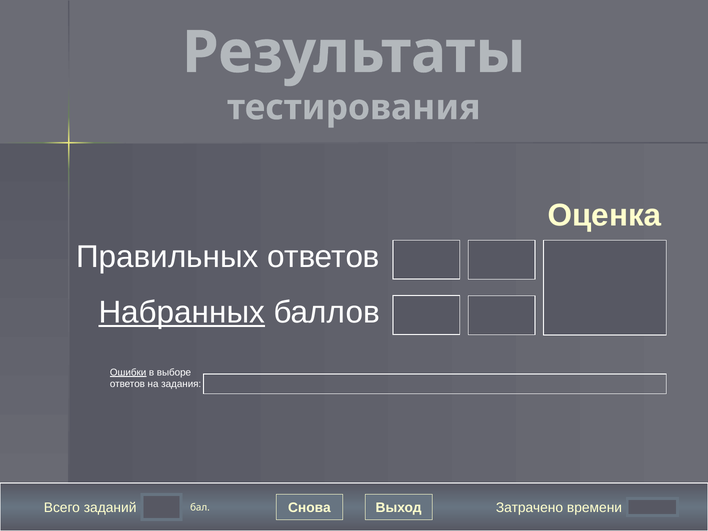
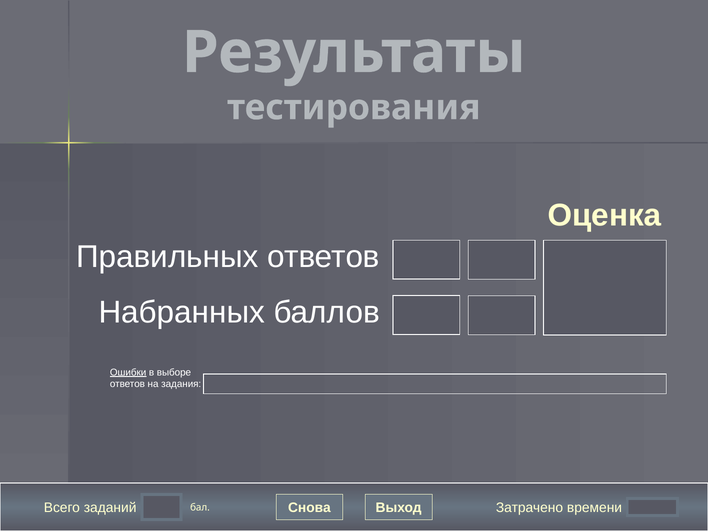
Набранных underline: present -> none (182, 312)
